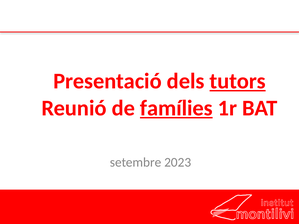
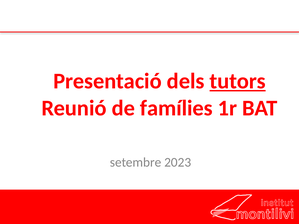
famílies underline: present -> none (176, 108)
